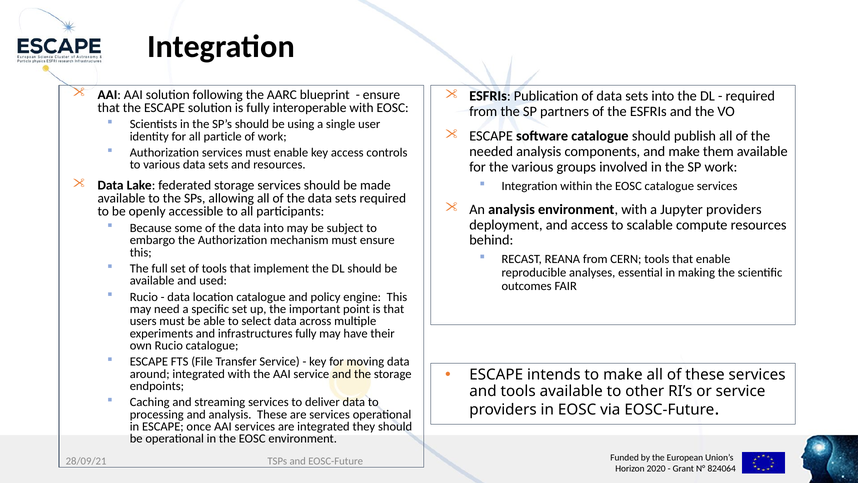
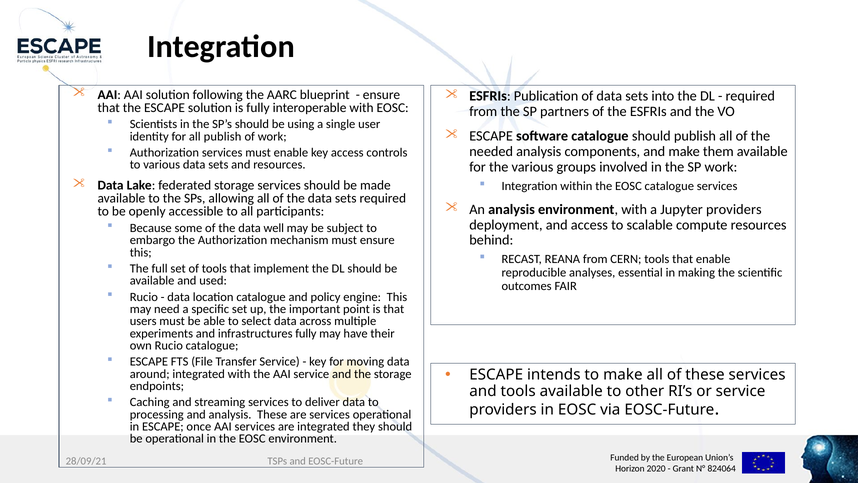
all particle: particle -> publish (223, 136)
data into: into -> well (274, 228)
